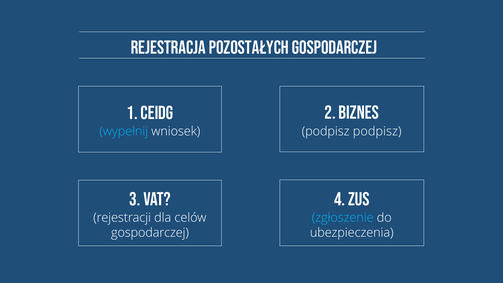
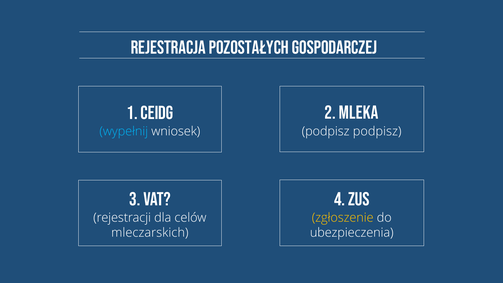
biznes: biznes -> mleka (359, 113)
zgłoszenie colour: light blue -> yellow (343, 217)
gospodarczej: gospodarczej -> mleczarskich (150, 233)
